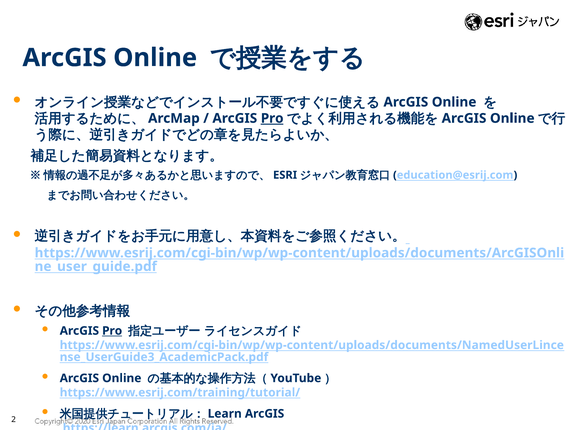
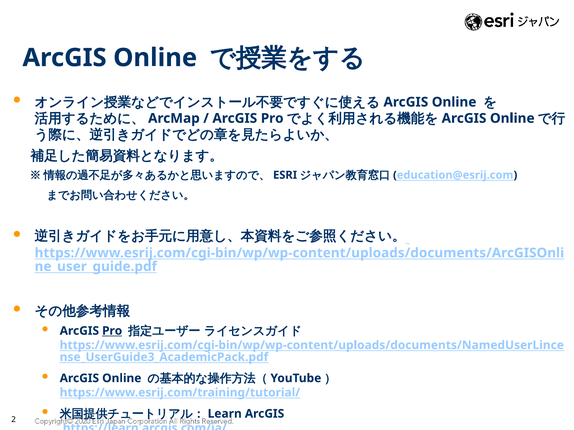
Pro underline: present -> none (272, 118)
